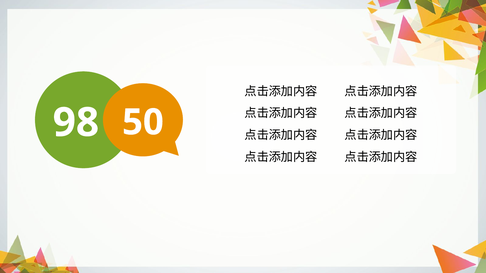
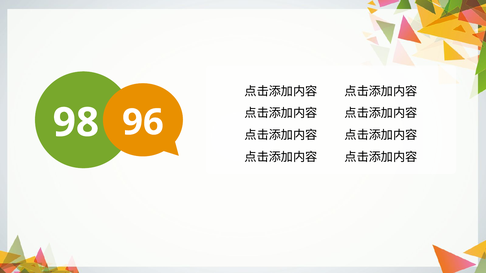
50: 50 -> 96 (143, 123)
